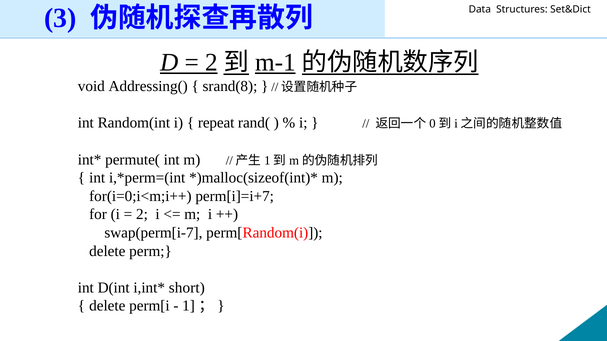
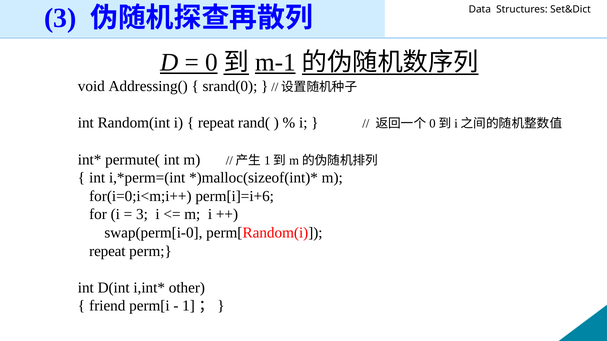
2: 2 -> 0 (211, 62)
srand(8: srand(8 -> srand(0 (230, 86)
perm[i]=i+7: perm[i]=i+7 -> perm[i]=i+6 (235, 196)
2: 2 -> 3 (142, 215)
swap(perm[i-7: swap(perm[i-7 -> swap(perm[i-0 (153, 233)
delete: delete -> repeat (107, 251)
short: short -> other (187, 288)
delete: delete -> friend (107, 306)
